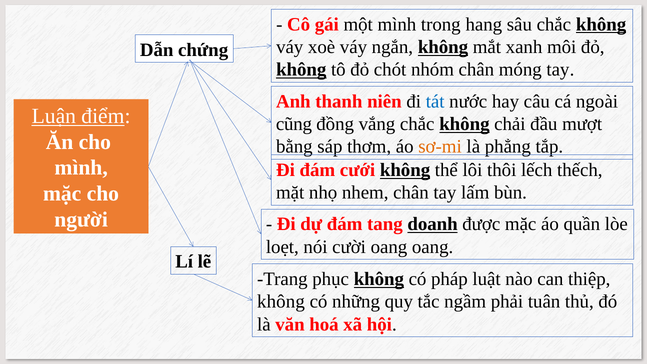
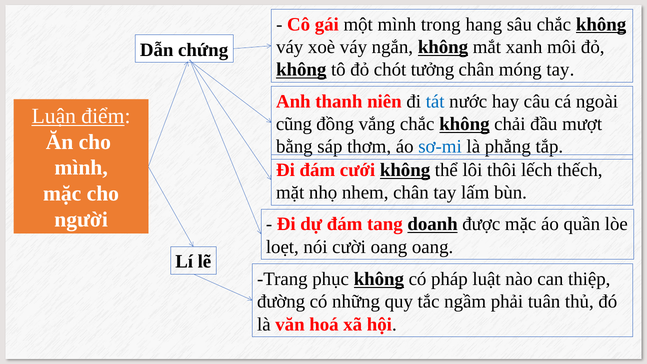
nhóm: nhóm -> tưởng (433, 70)
sơ-mi colour: orange -> blue (440, 147)
không: không -> đường (281, 302)
